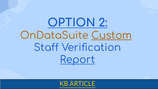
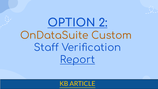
Custom underline: present -> none (112, 35)
